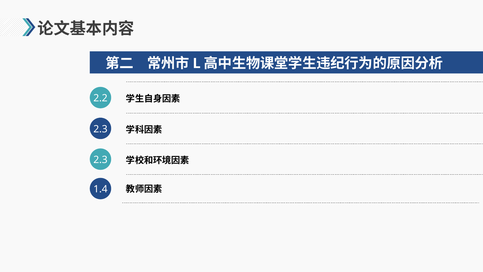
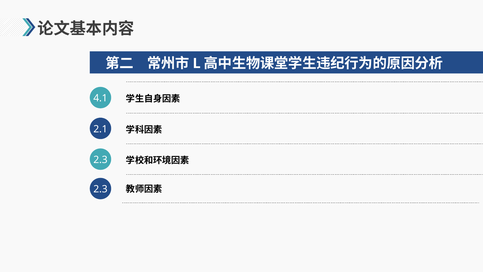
2.2: 2.2 -> 4.1 (100, 98)
2.3: 2.3 -> 2.1 (100, 129)
1.4: 1.4 -> 2.3 (100, 189)
